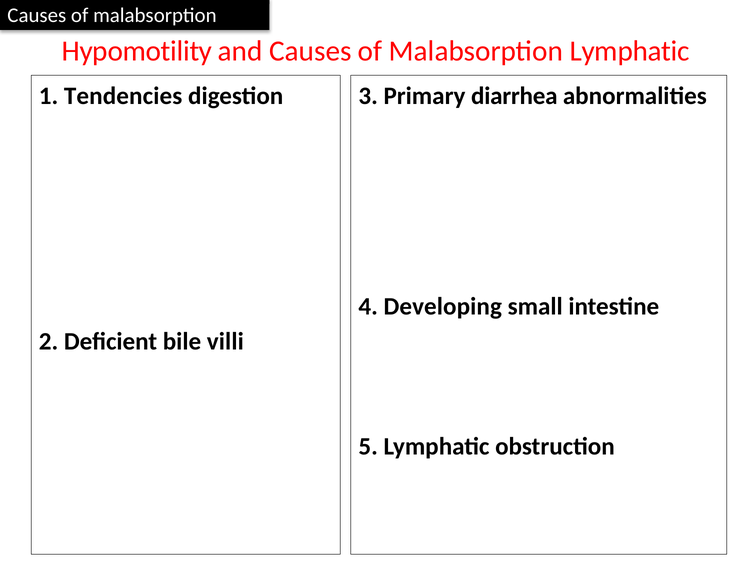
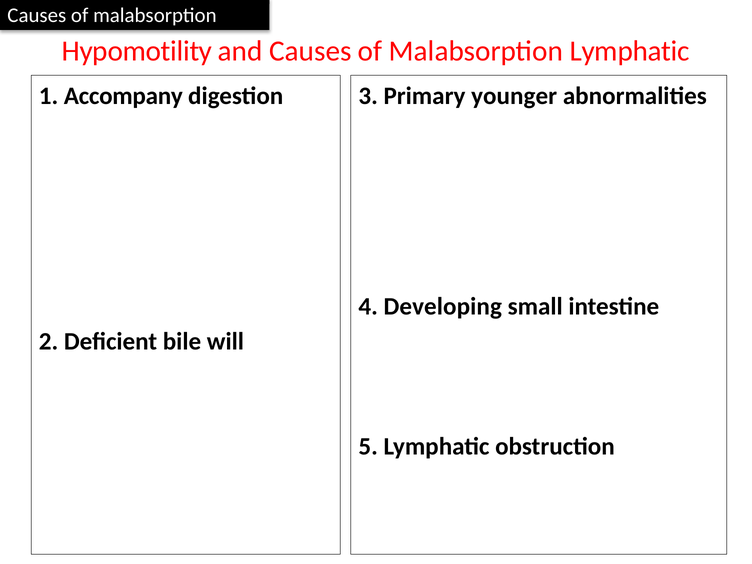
Tendencies: Tendencies -> Accompany (123, 96)
diarrhea: diarrhea -> younger (514, 96)
villi: villi -> will (225, 341)
